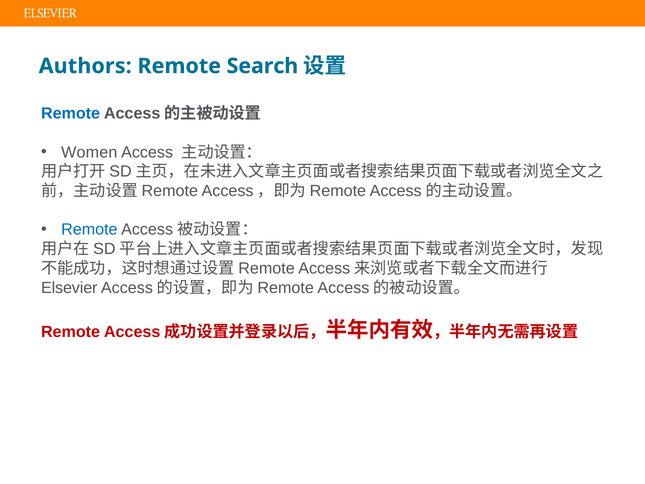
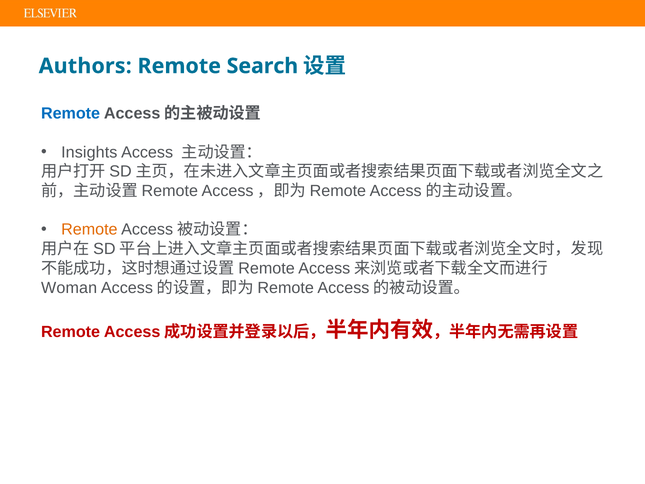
Women: Women -> Insights (89, 152)
Remote colour: blue -> orange (89, 230)
Elsevier: Elsevier -> Woman (69, 288)
